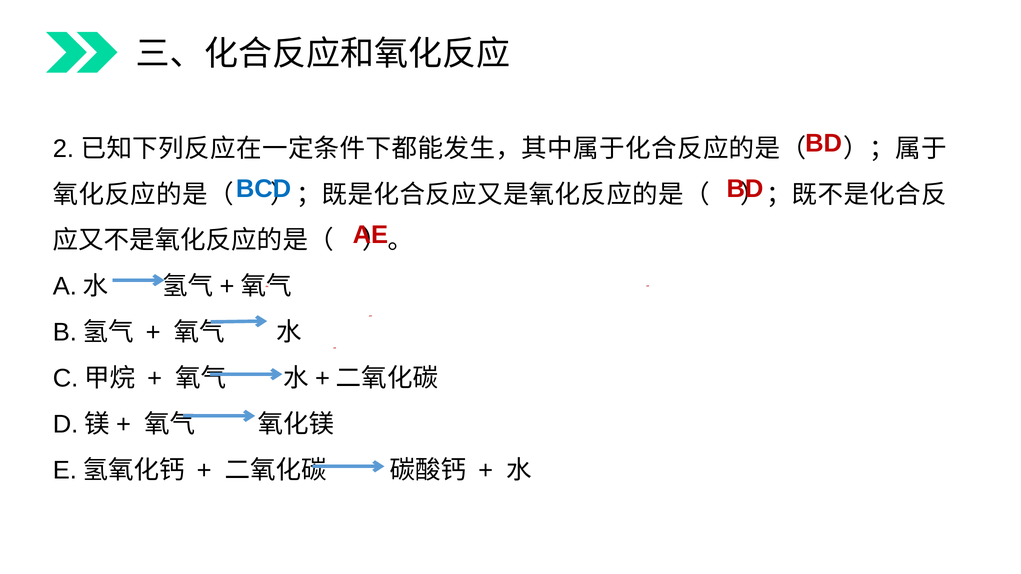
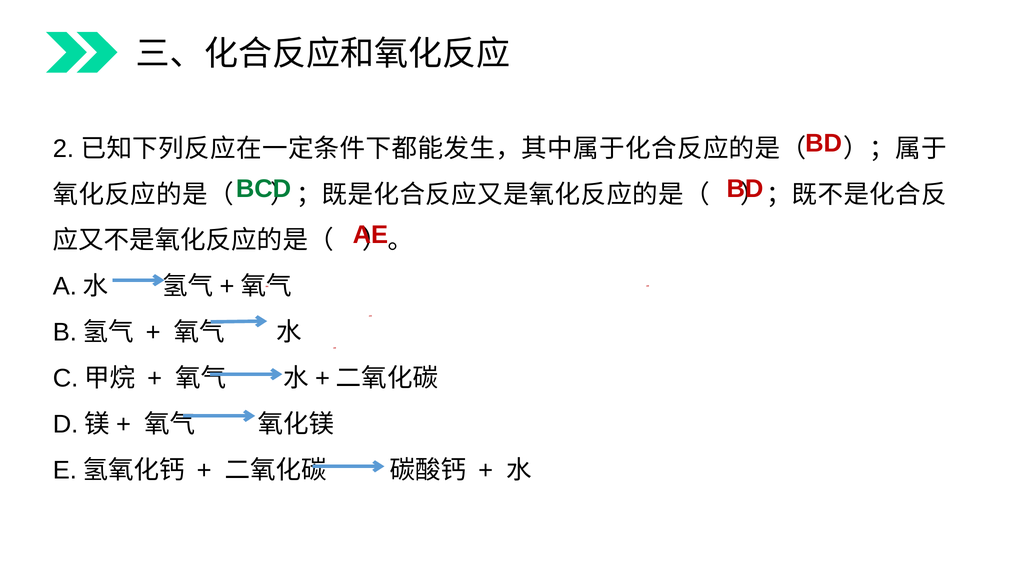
BCD colour: blue -> green (264, 189)
